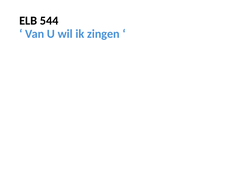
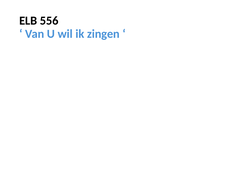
544: 544 -> 556 (49, 21)
